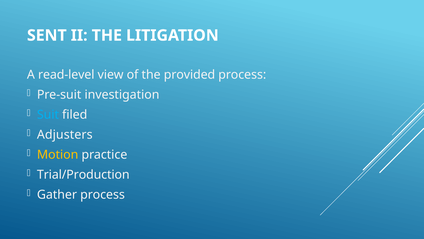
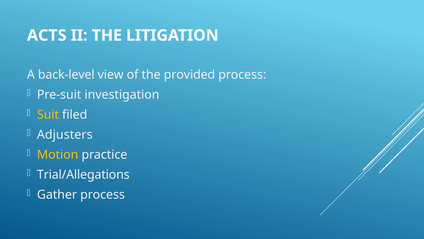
SENT: SENT -> ACTS (47, 35)
read-level: read-level -> back-level (66, 75)
Suit colour: light blue -> yellow (48, 114)
Trial/Production: Trial/Production -> Trial/Allegations (83, 174)
